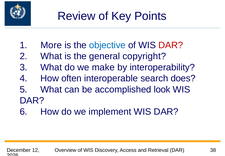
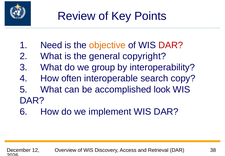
More: More -> Need (51, 45)
objective colour: blue -> orange (107, 45)
make: make -> group (103, 67)
does: does -> copy (183, 78)
